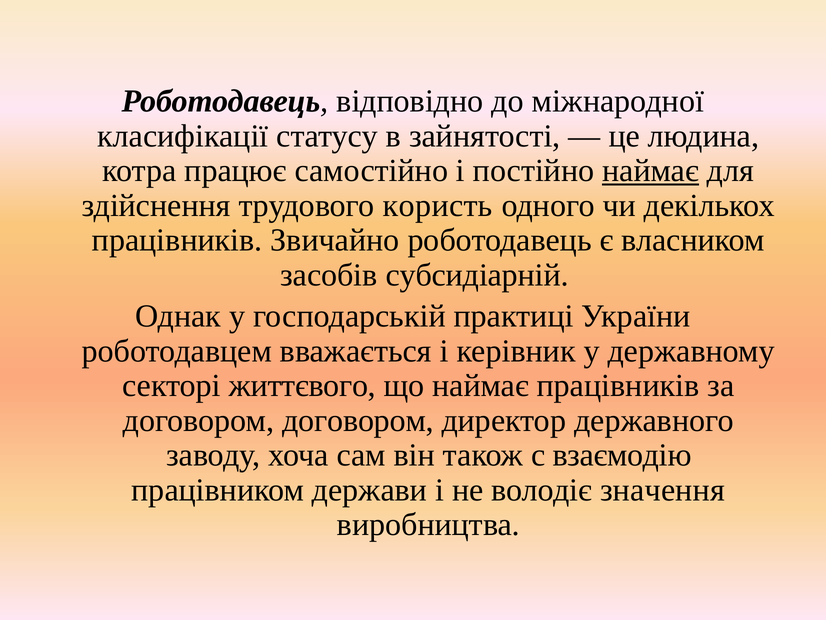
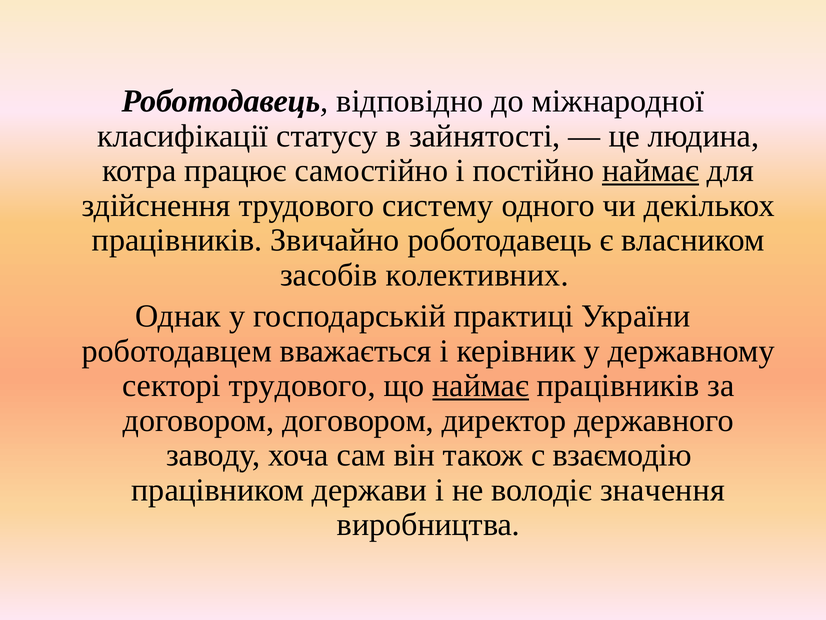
користь: користь -> систему (438, 205)
субсидіарній: субсидіарній -> колективних (477, 275)
секторі життєвого: життєвого -> трудового (302, 385)
наймає underline: none -> present (481, 385)
